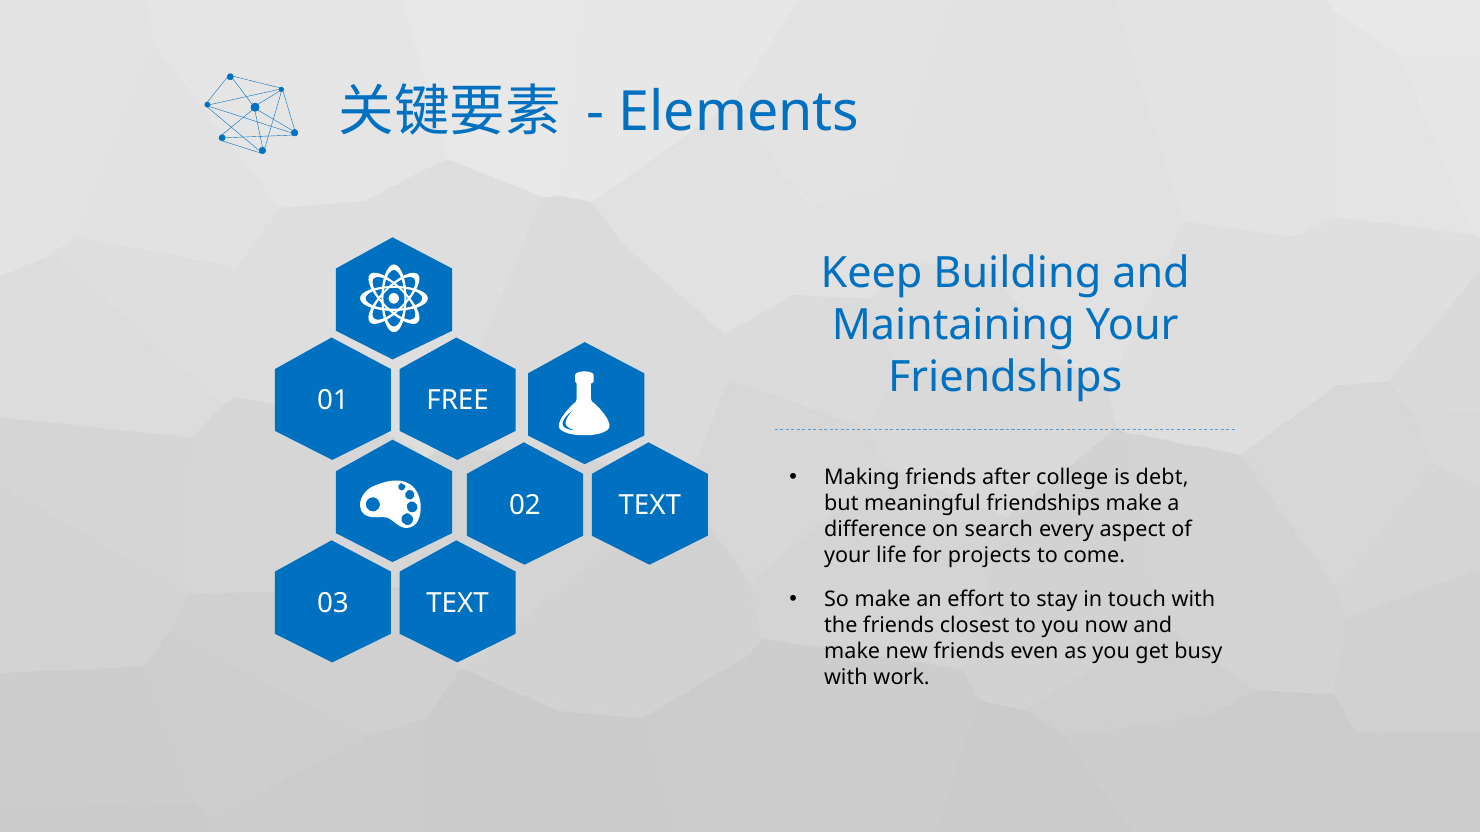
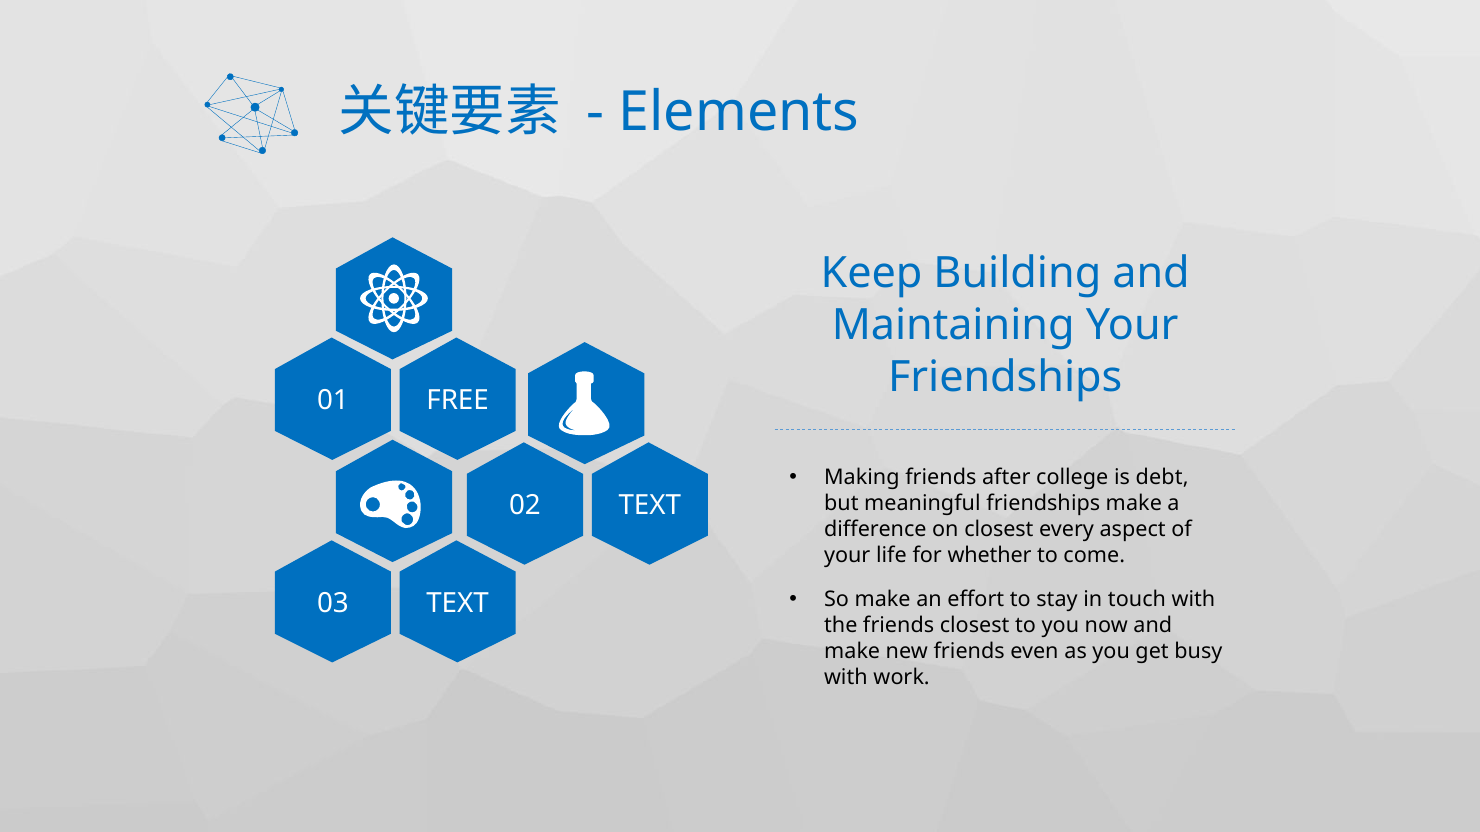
on search: search -> closest (999, 529)
projects: projects -> whether (990, 555)
